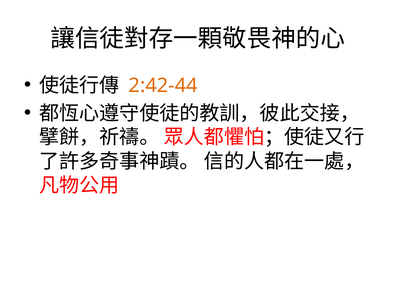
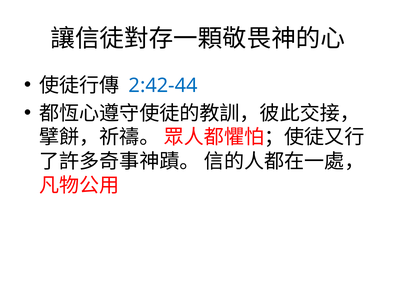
2:42-44 colour: orange -> blue (163, 86)
